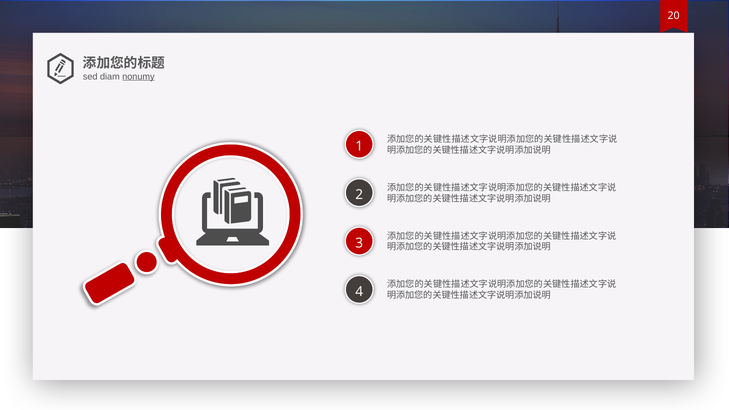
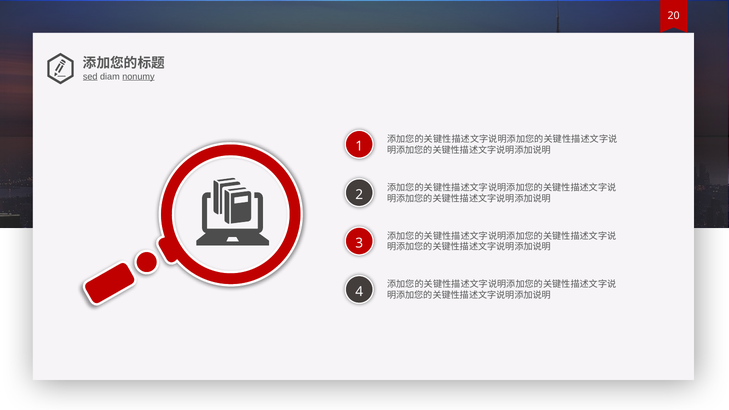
sed underline: none -> present (90, 76)
